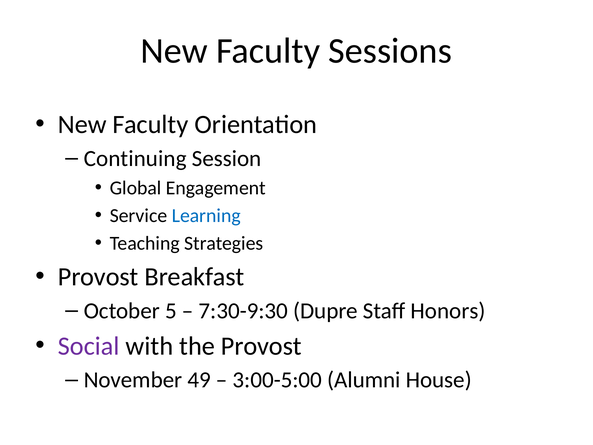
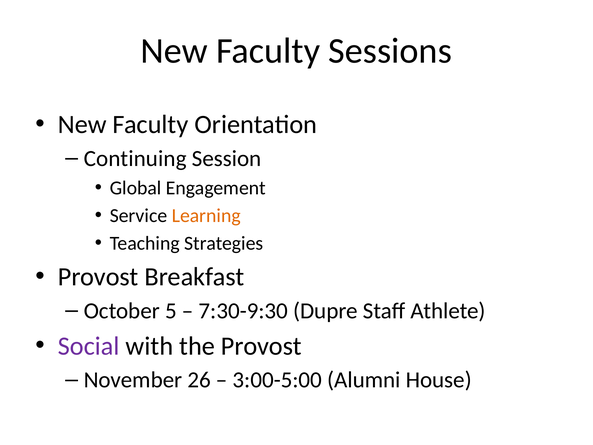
Learning colour: blue -> orange (206, 215)
Honors: Honors -> Athlete (448, 311)
49: 49 -> 26 (199, 380)
